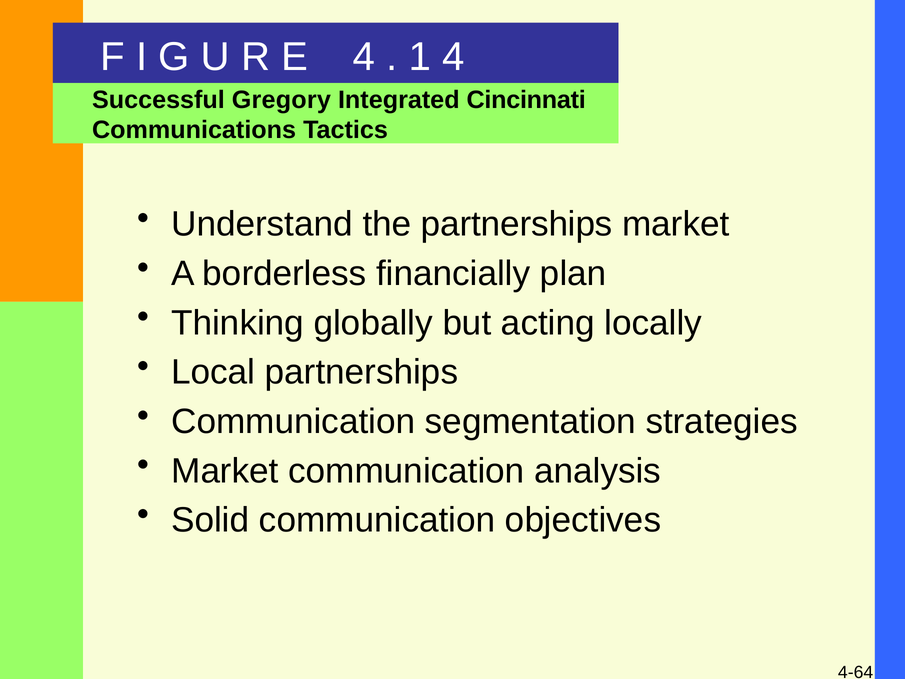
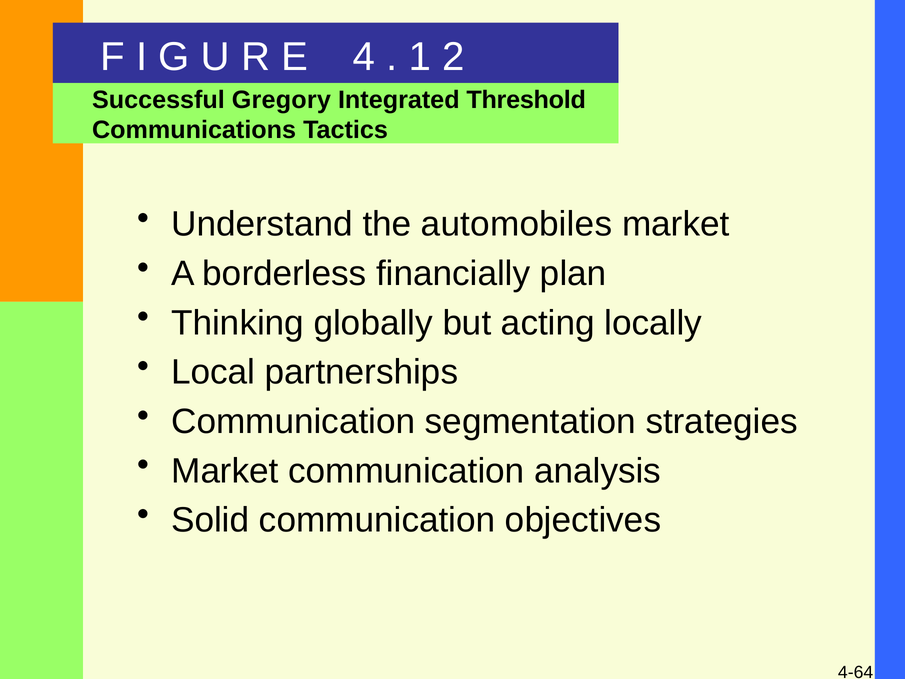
1 4: 4 -> 2 (454, 57)
Cincinnati: Cincinnati -> Threshold (526, 100)
the partnerships: partnerships -> automobiles (517, 224)
